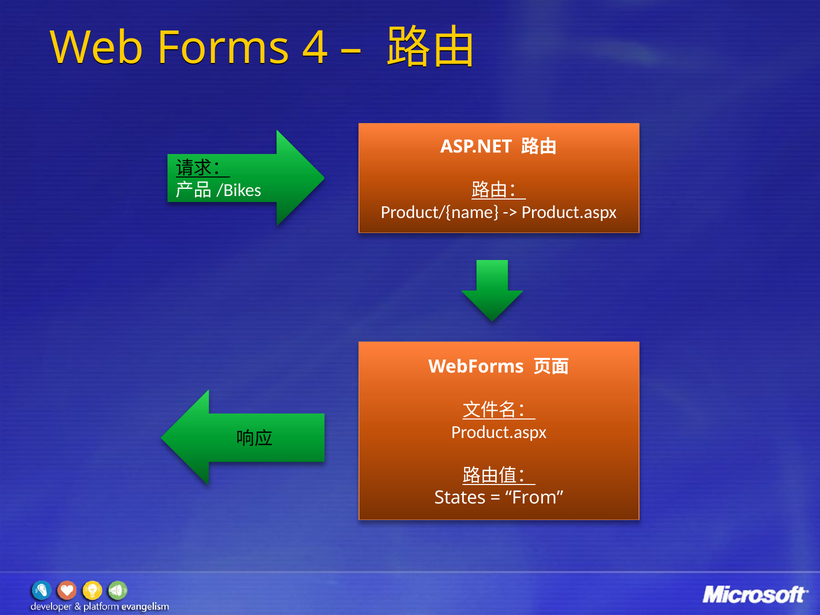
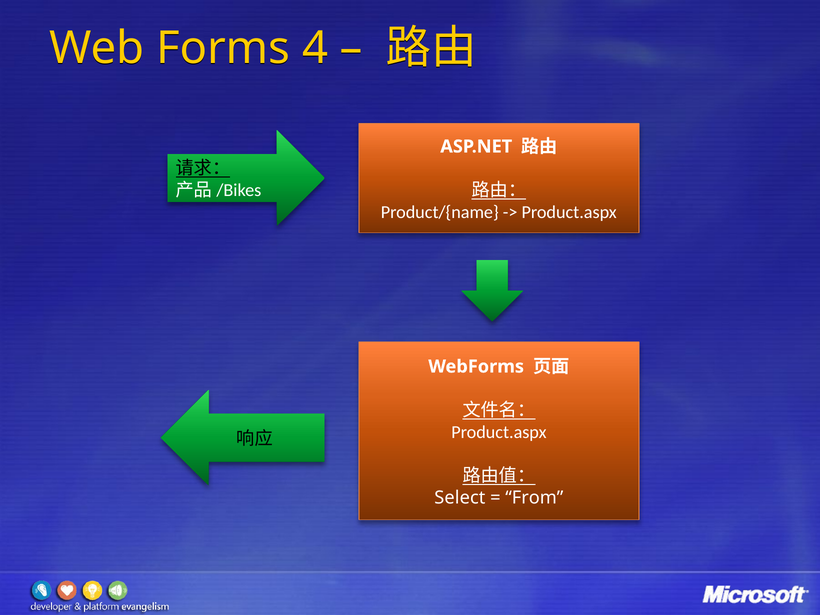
States: States -> Select (460, 498)
